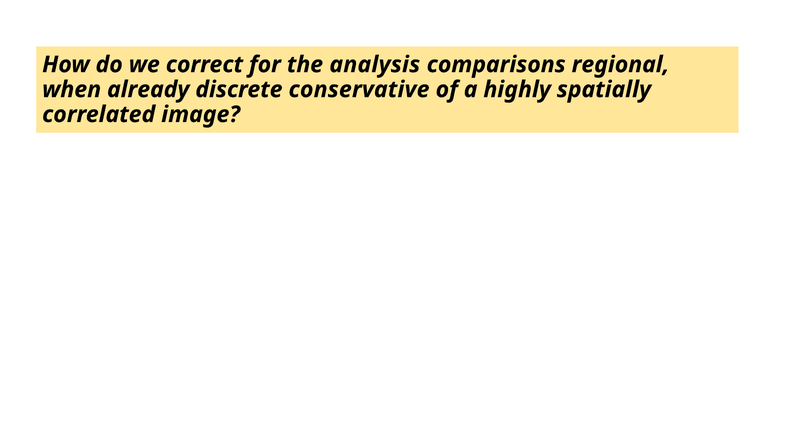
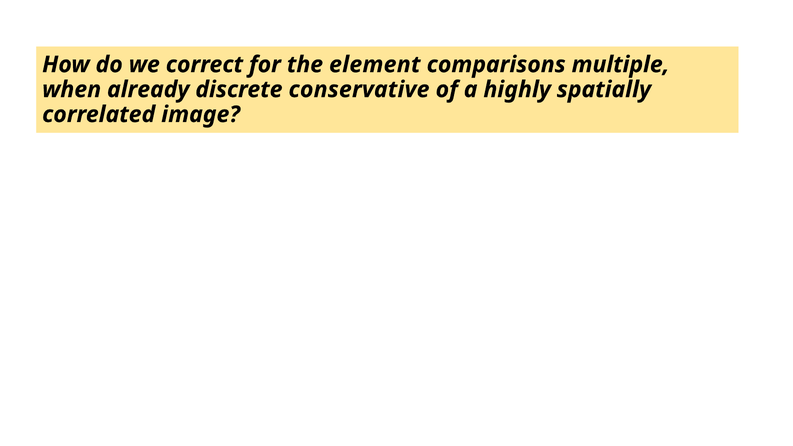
analysis: analysis -> element (375, 65)
regional: regional -> multiple (620, 65)
